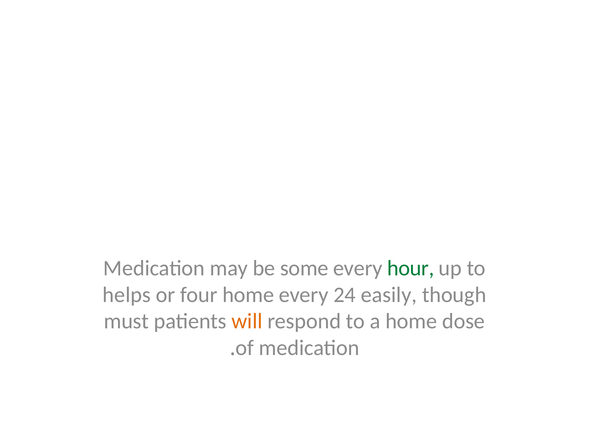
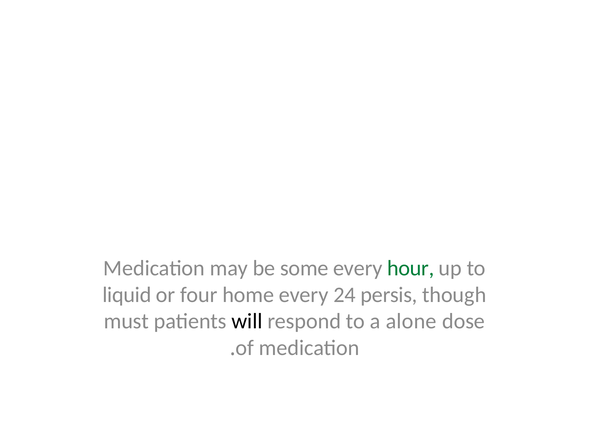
helps: helps -> liquid (127, 295)
easily: easily -> persis (389, 295)
will colour: orange -> black (247, 321)
a home: home -> alone (411, 321)
